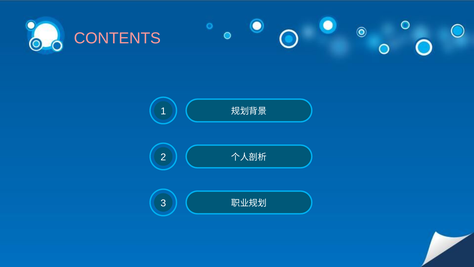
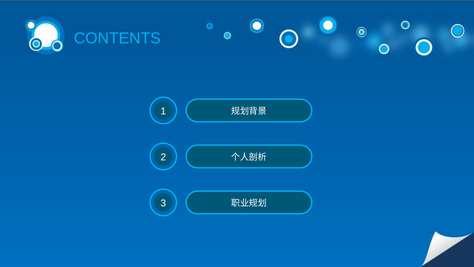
CONTENTS colour: pink -> light blue (117, 38)
